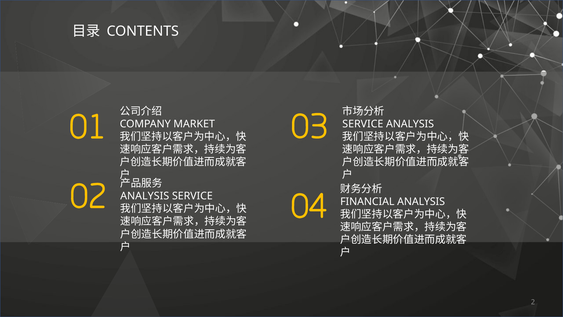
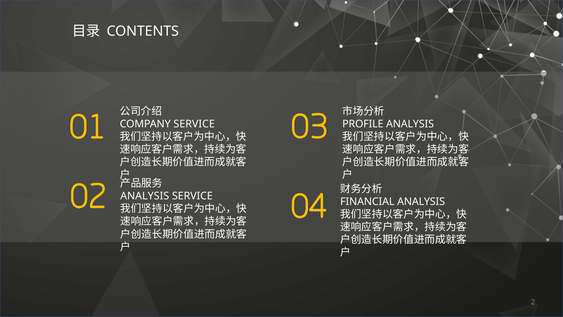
COMPANY MARKET: MARKET -> SERVICE (194, 124)
SERVICE: SERVICE -> PROFILE (363, 124)
